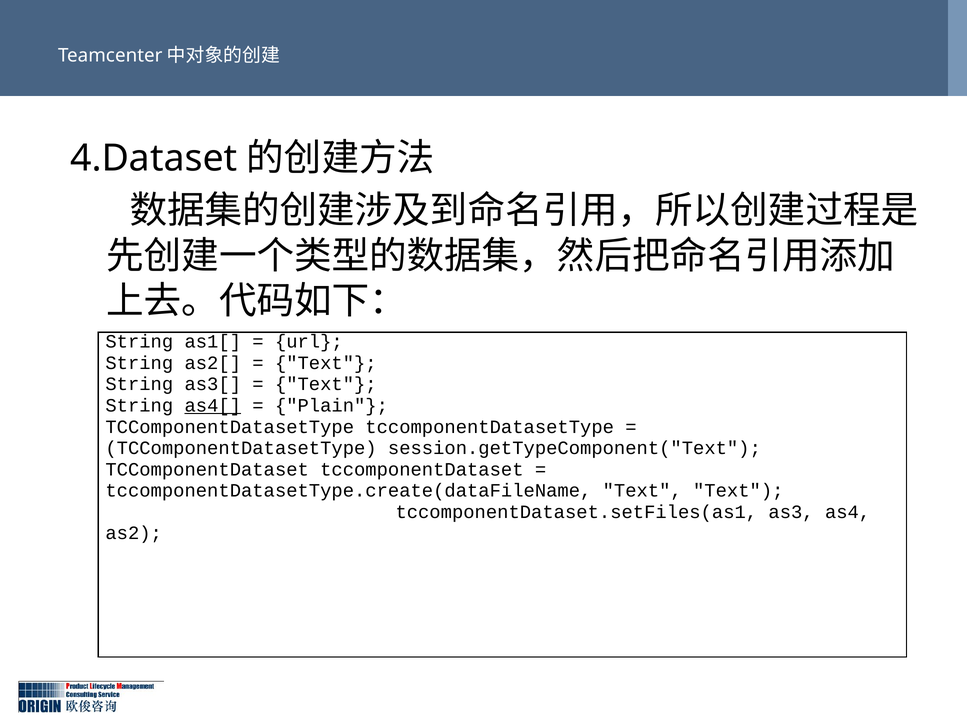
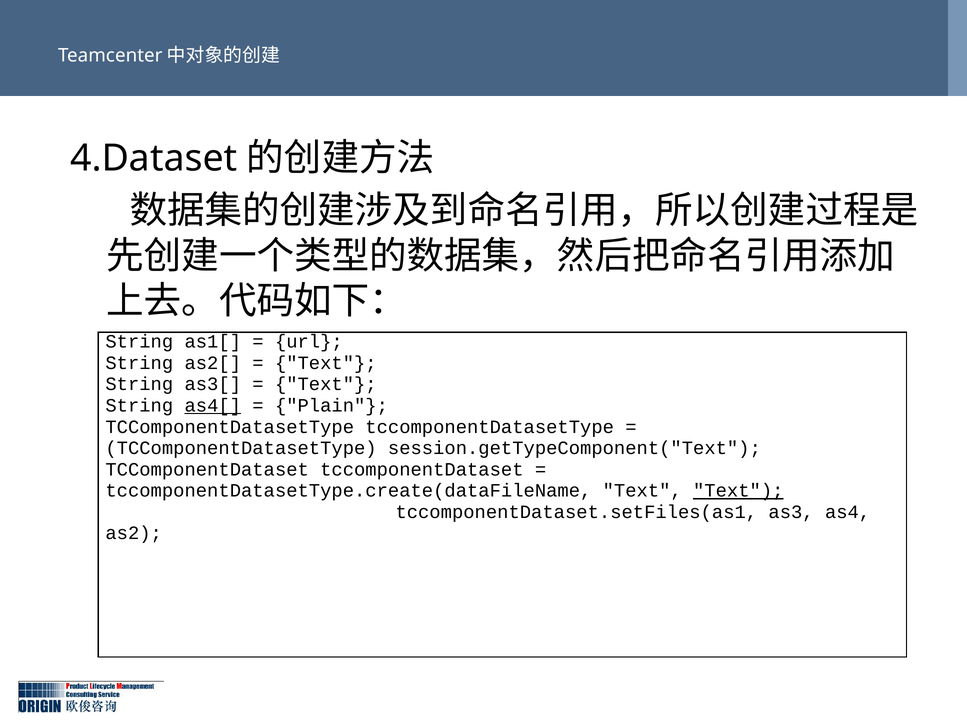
Text underline: none -> present (738, 491)
